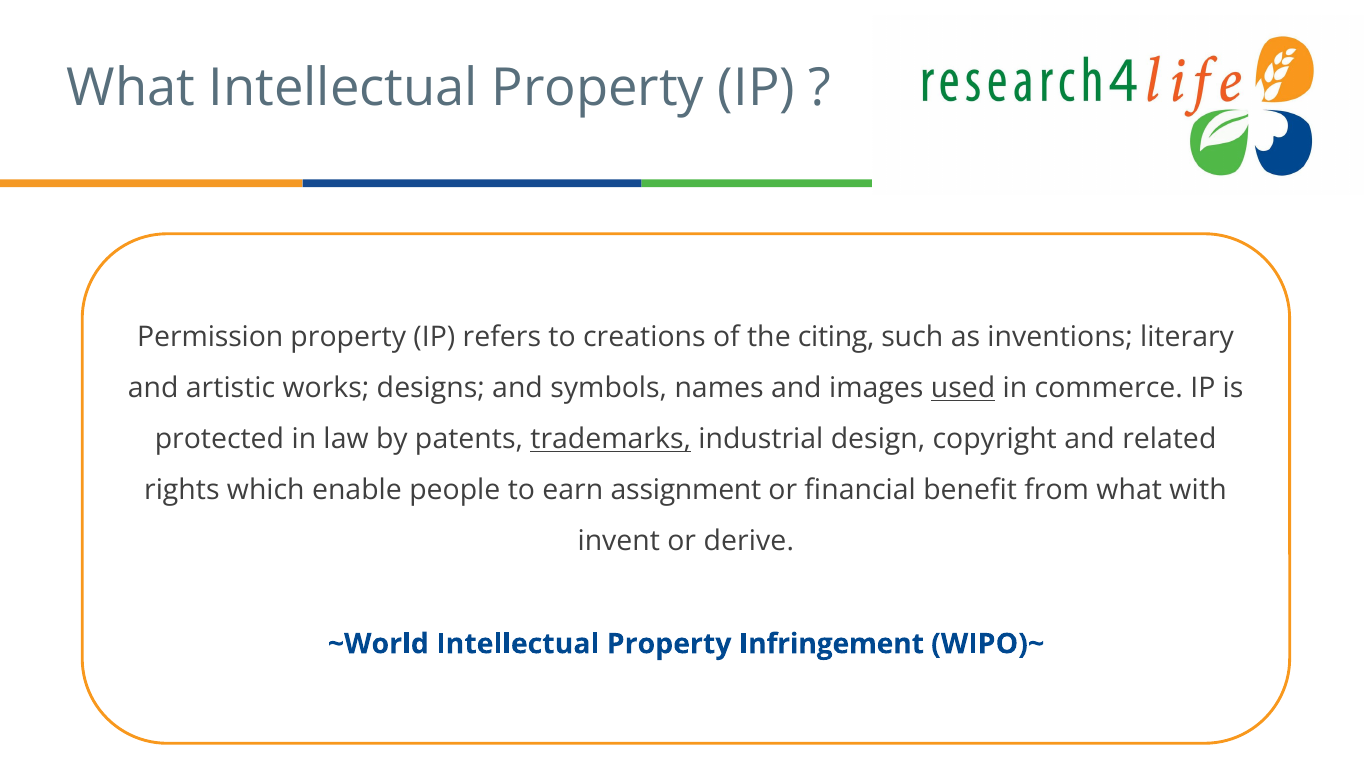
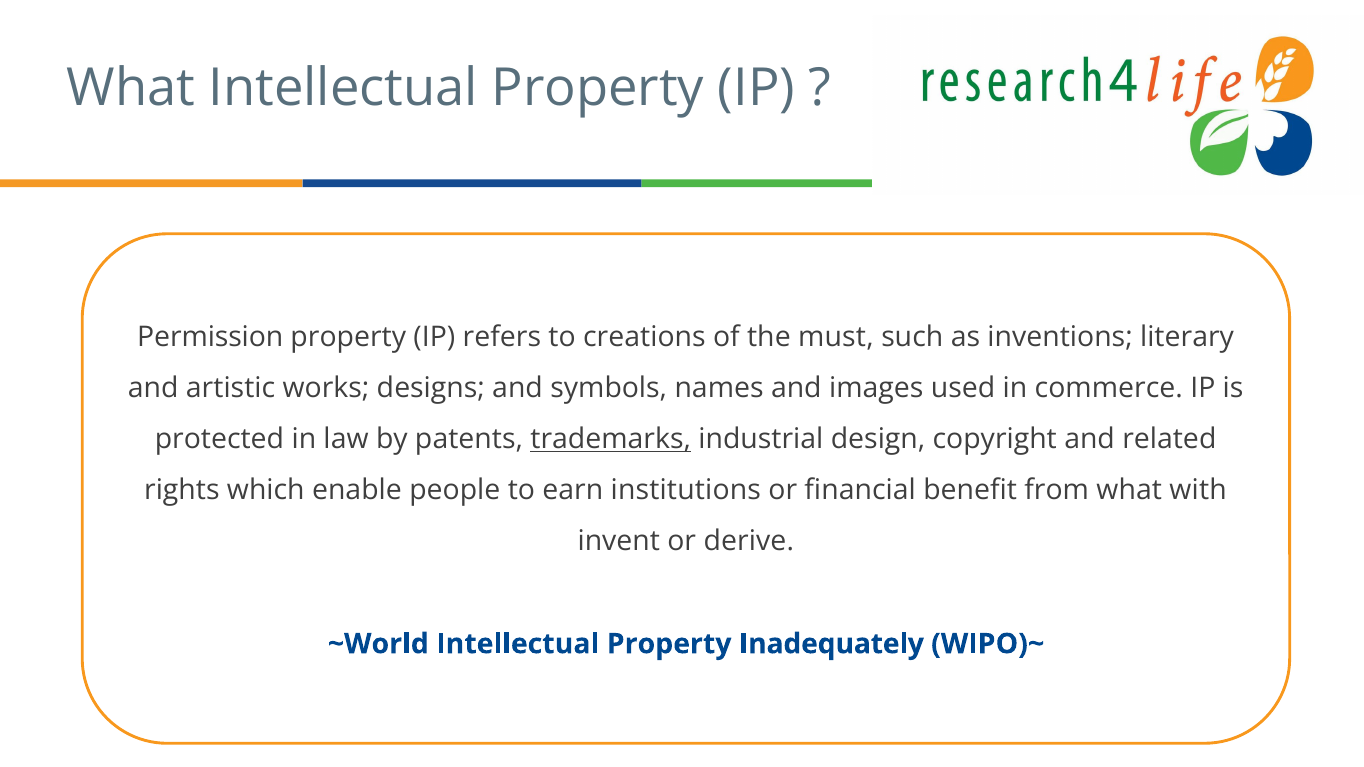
citing: citing -> must (836, 337)
used underline: present -> none (963, 388)
assignment: assignment -> institutions (686, 491)
Infringement: Infringement -> Inadequately (831, 644)
